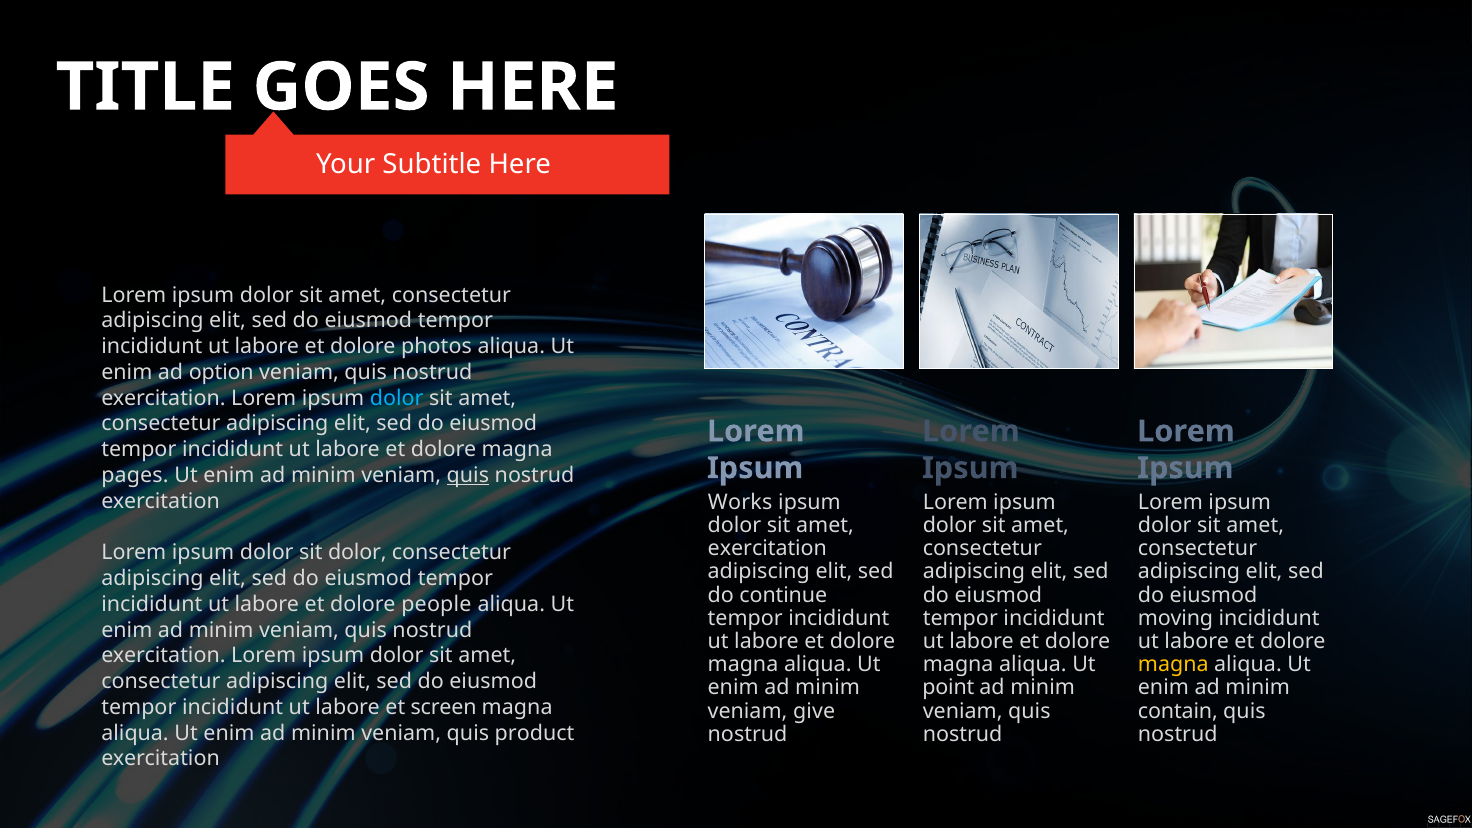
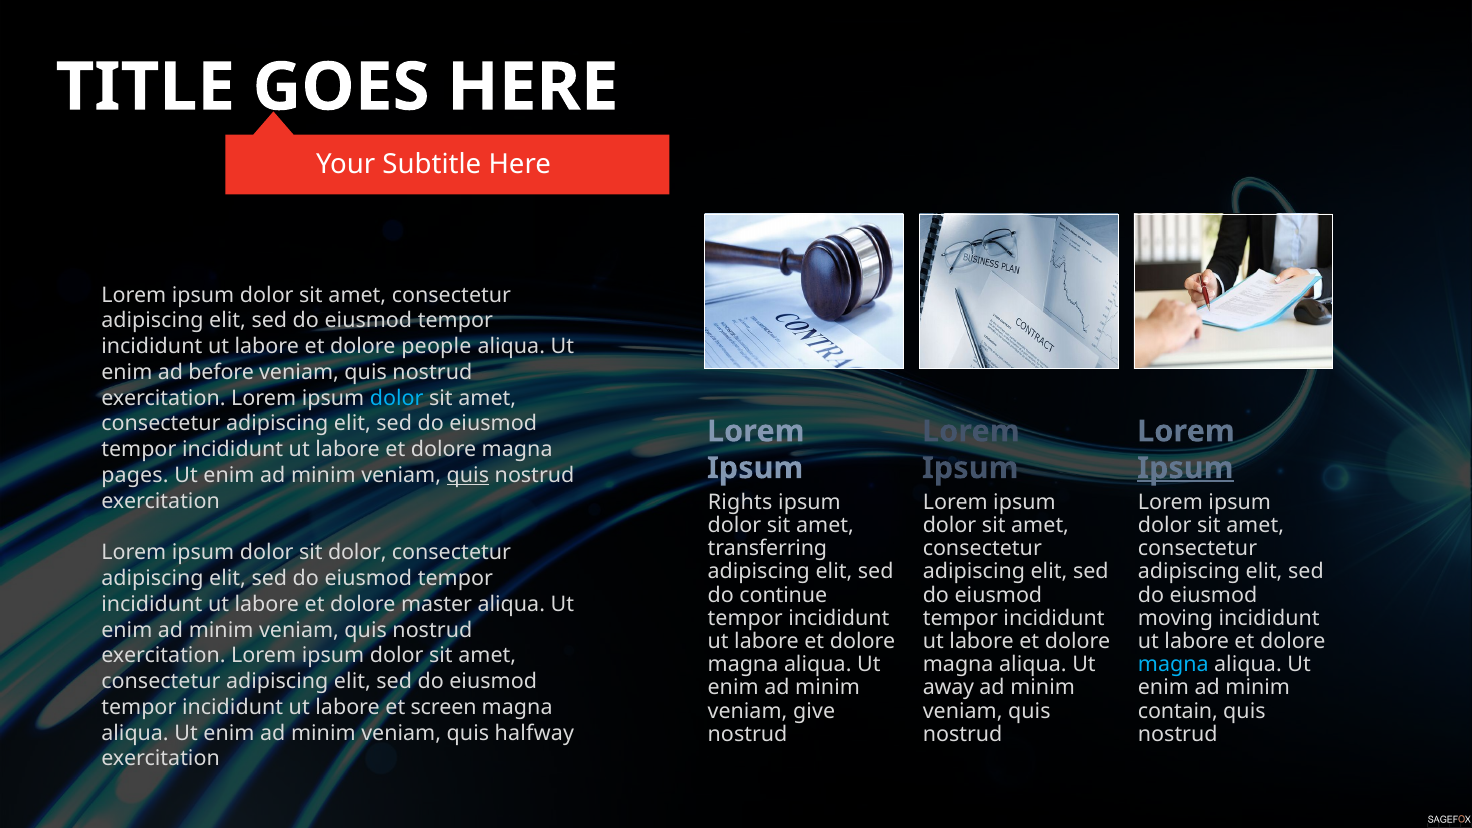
photos: photos -> people (436, 346)
option: option -> before (221, 372)
Ipsum underline: none -> present (1185, 468)
Works: Works -> Rights (740, 502)
exercitation: exercitation -> transferring (767, 549)
people: people -> master (437, 604)
magna colour: yellow -> light blue (1173, 665)
point: point -> away (948, 688)
product: product -> halfway (534, 733)
